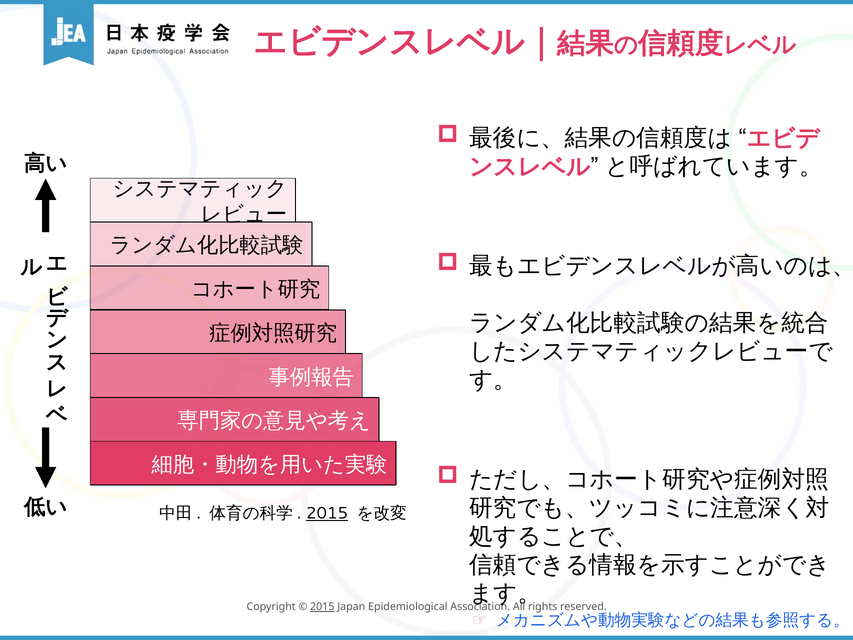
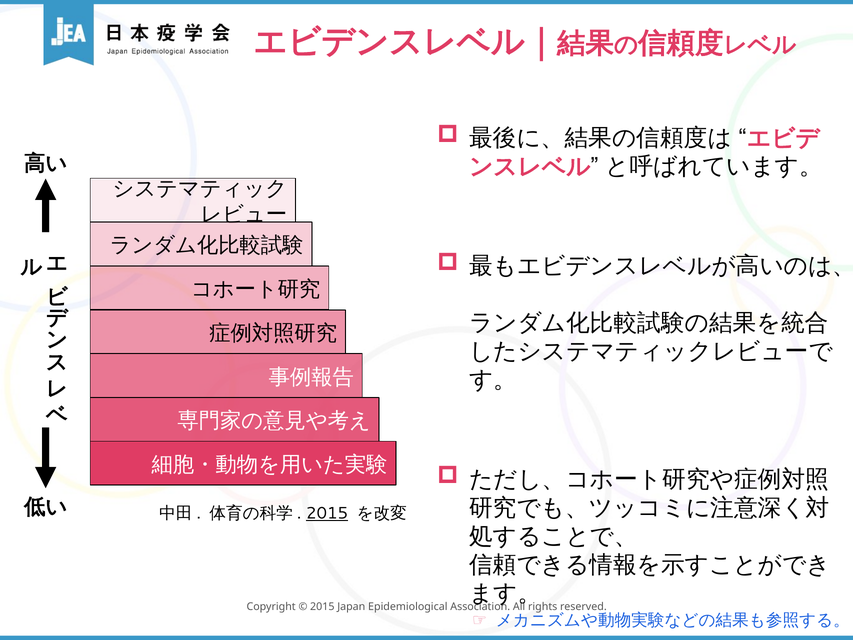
2015 underline: present -> none (322, 607)
